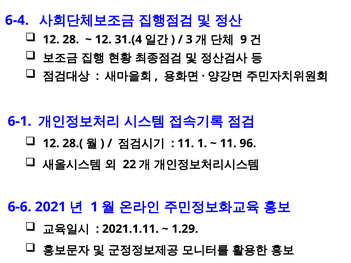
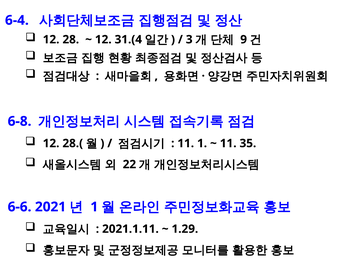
6-1: 6-1 -> 6-8 (20, 121)
96: 96 -> 35 (248, 143)
